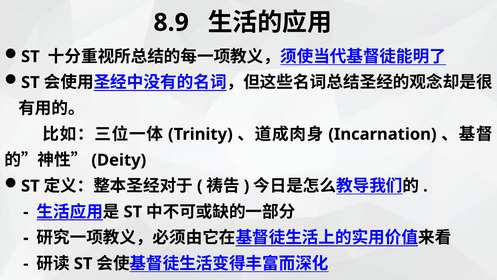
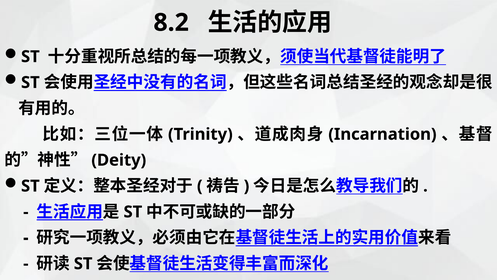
8.9: 8.9 -> 8.2 (171, 23)
